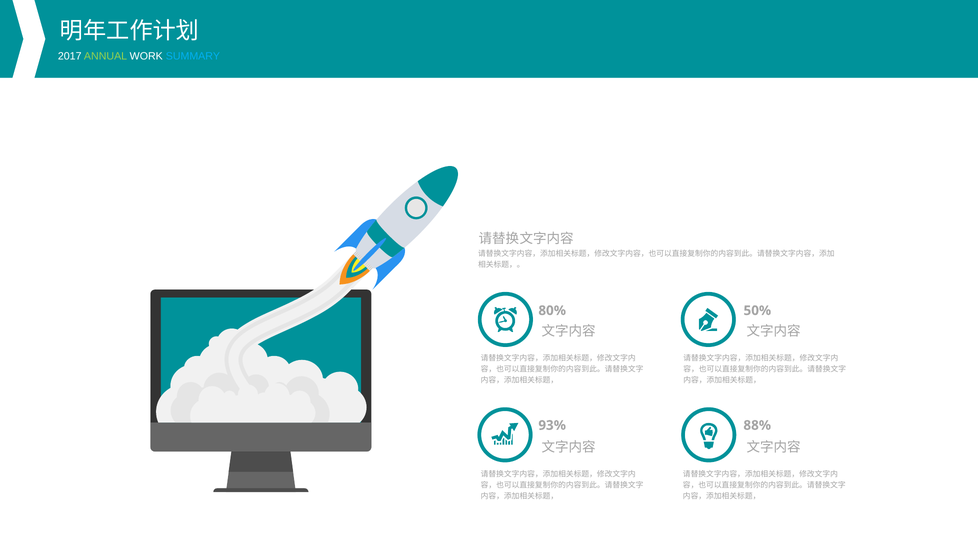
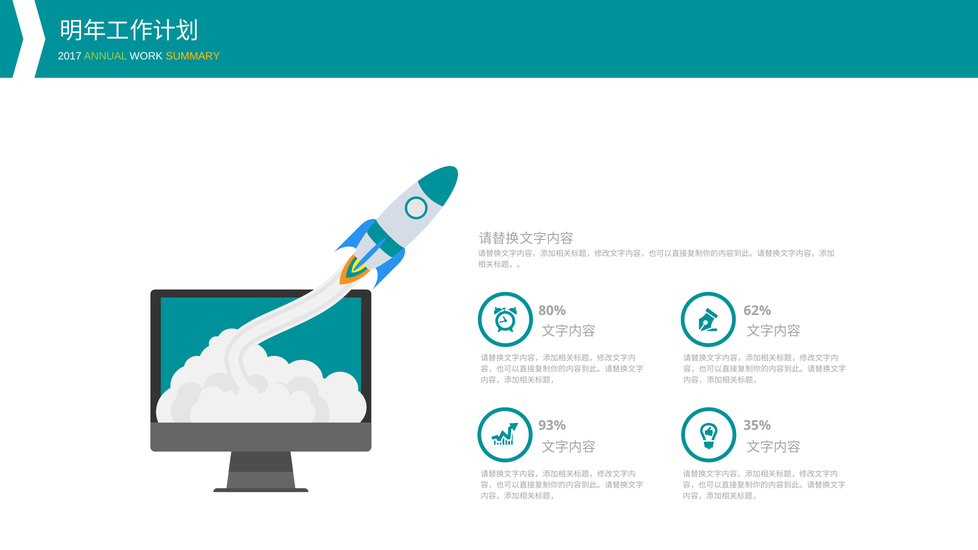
SUMMARY colour: light blue -> yellow (193, 56)
50%: 50% -> 62% (757, 311)
88%: 88% -> 35% (757, 425)
